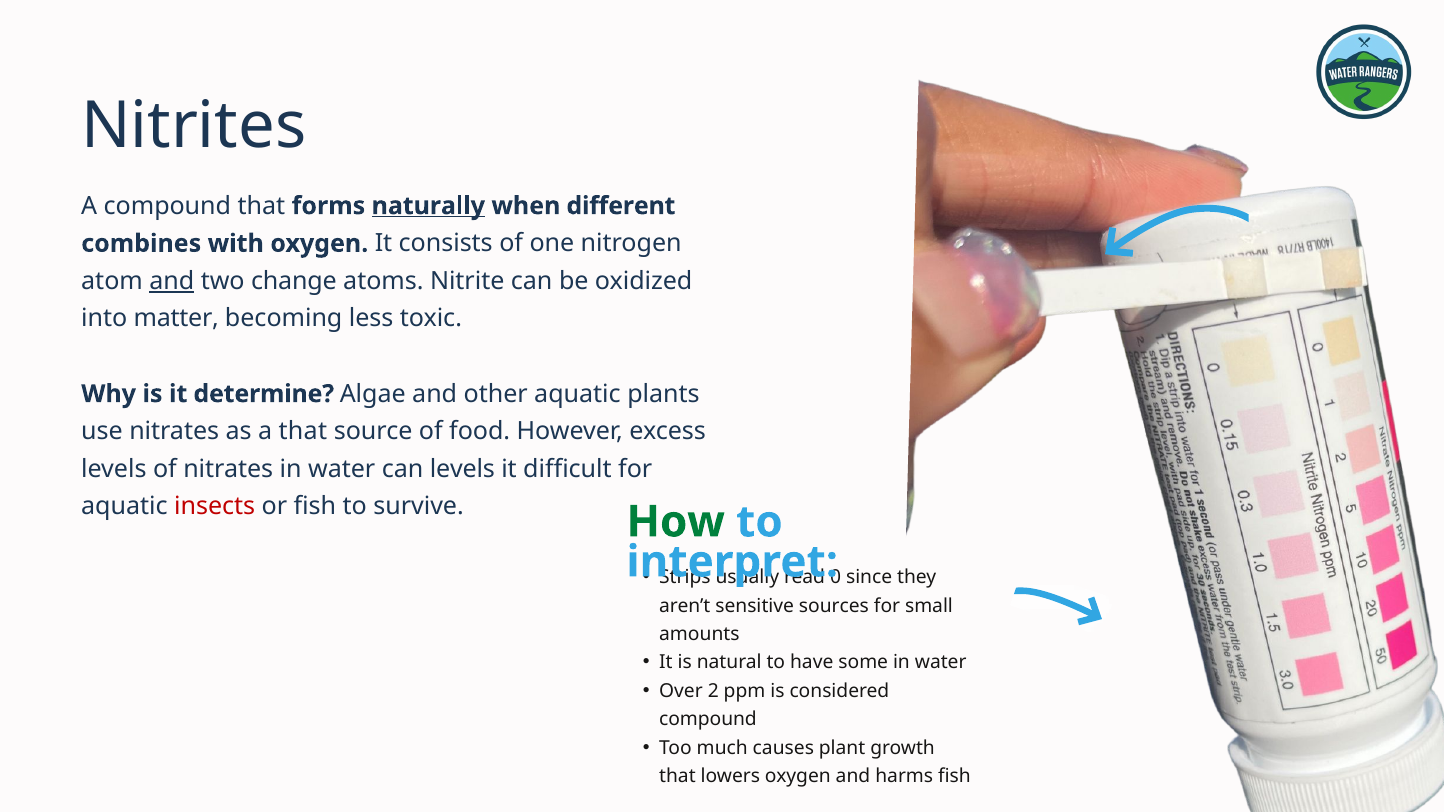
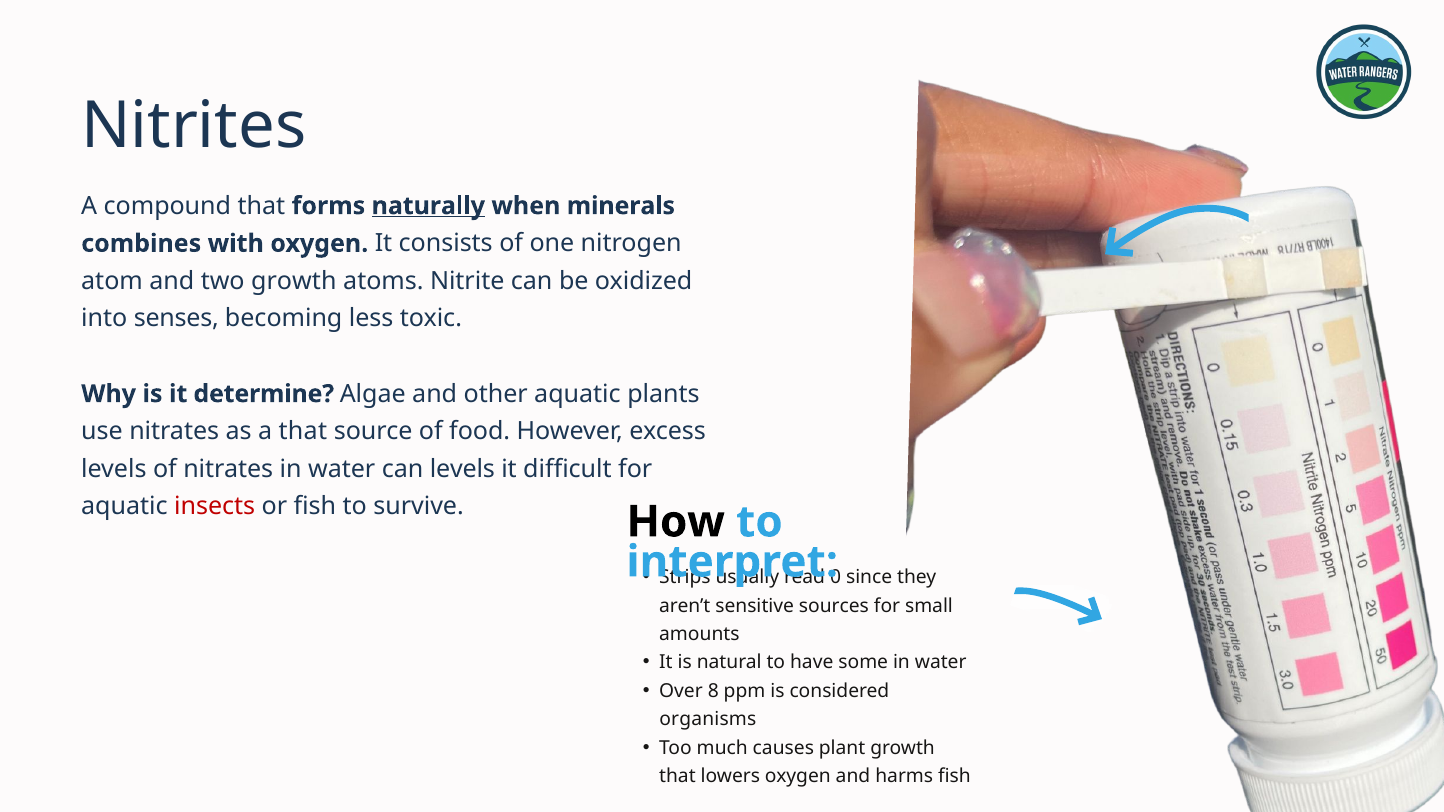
different: different -> minerals (621, 206)
and underline: present -> none (172, 281)
two change: change -> growth (294, 281)
matter: matter -> senses (176, 319)
How colour: green -> black (676, 522)
2: 2 -> 8 (713, 691)
compound: compound -> organisms (708, 720)
